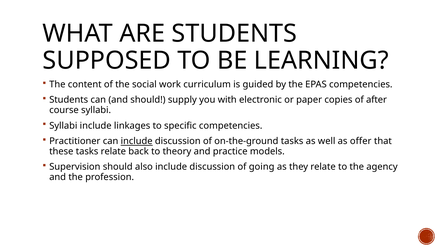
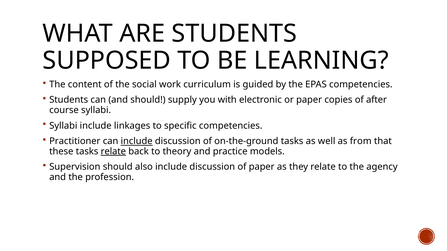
offer: offer -> from (361, 141)
relate underline: none -> present (113, 152)
of going: going -> paper (262, 167)
